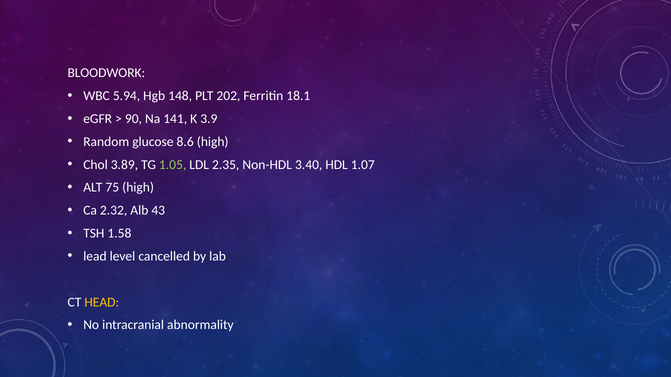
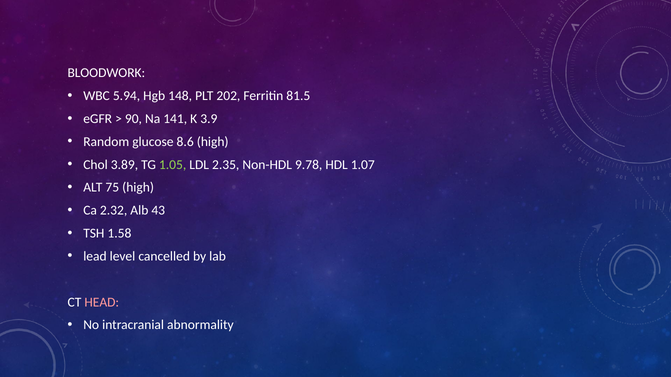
18.1: 18.1 -> 81.5 (298, 96)
3.40: 3.40 -> 9.78 (309, 165)
HEAD colour: yellow -> pink (102, 302)
